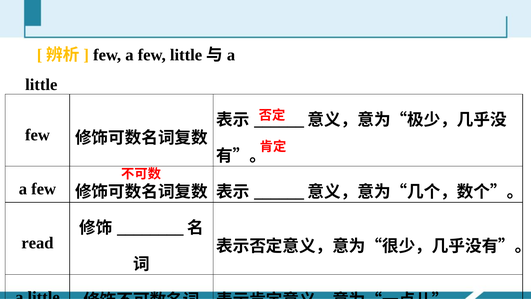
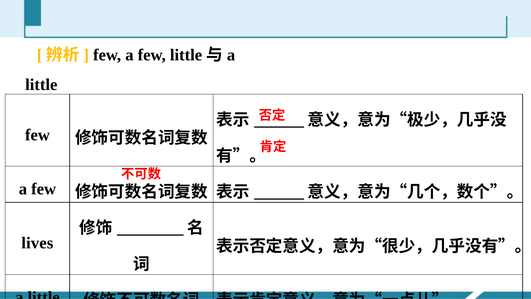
read: read -> lives (37, 243)
